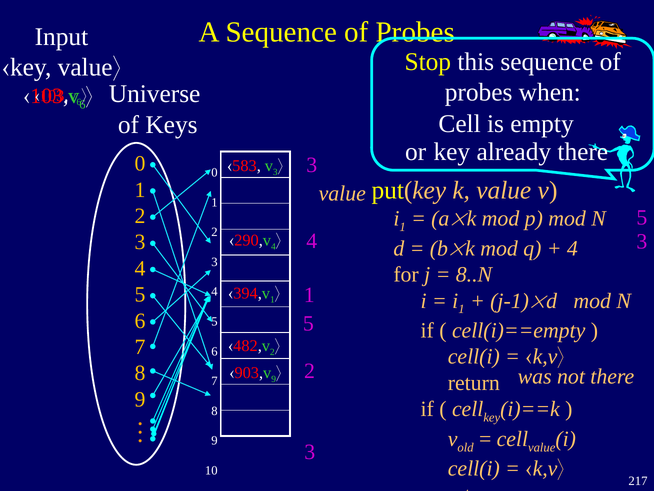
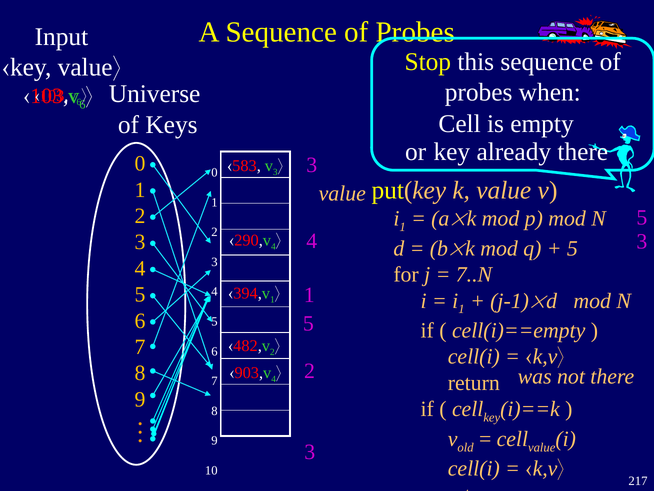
4: 4 -> 5 (572, 248)
8..N: 8..N -> 7..N (474, 274)
9: 9 -> 4 (274, 379)
